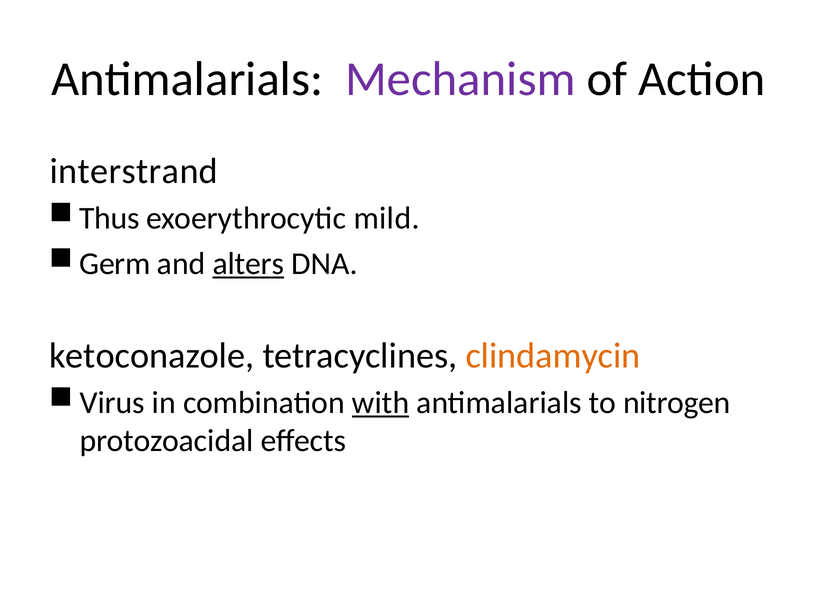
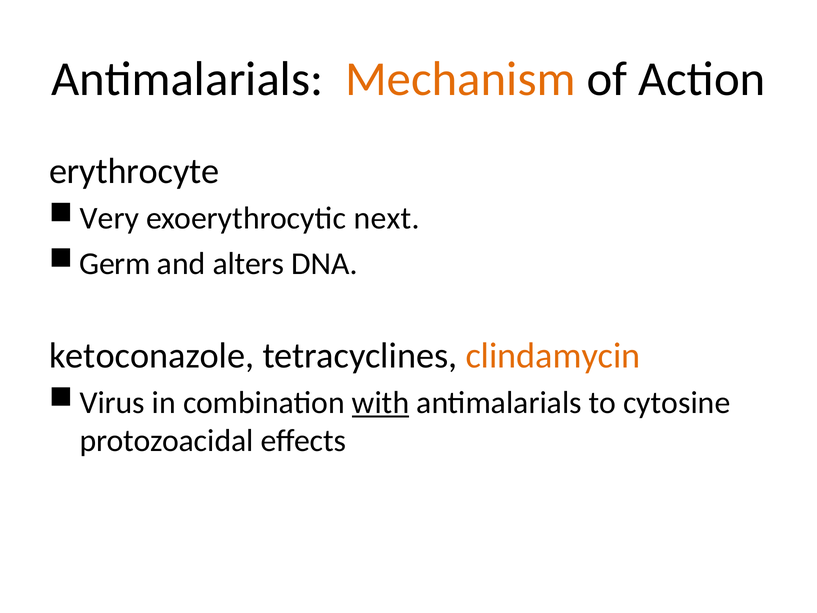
Mechanism colour: purple -> orange (460, 79)
interstrand: interstrand -> erythrocyte (134, 171)
Thus: Thus -> Very (109, 218)
mild: mild -> next (387, 218)
alters underline: present -> none (248, 264)
nitrogen: nitrogen -> cytosine (677, 403)
